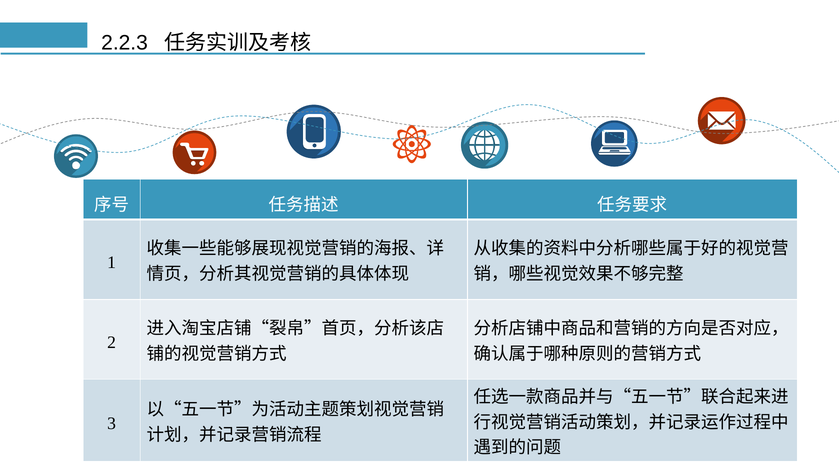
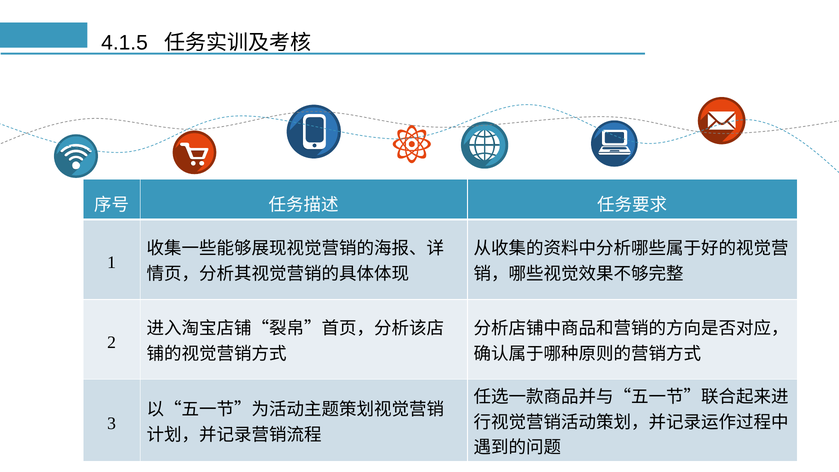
2.2.3: 2.2.3 -> 4.1.5 (125, 43)
